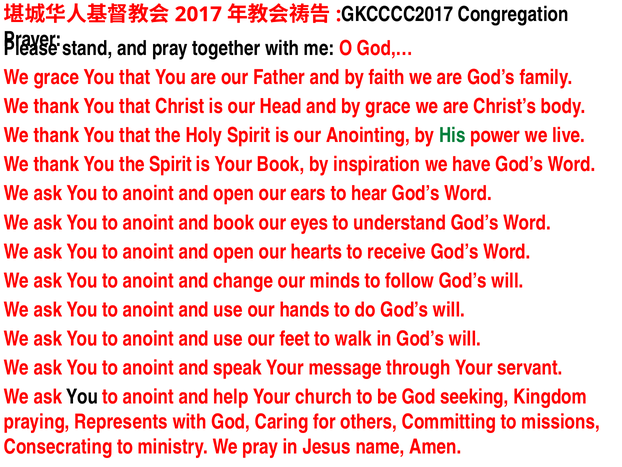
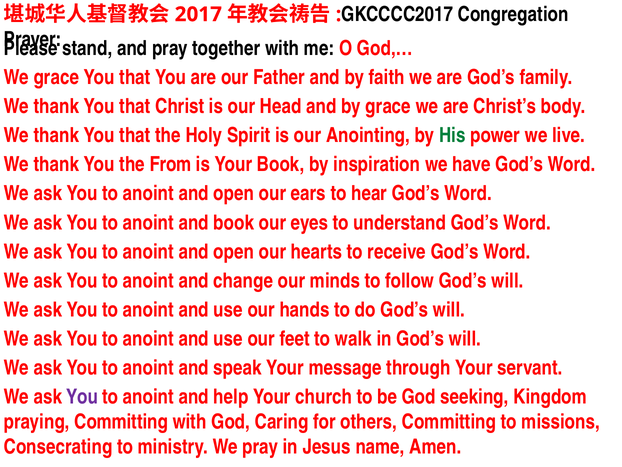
the Spirit: Spirit -> From (171, 164)
You colour: black -> purple (82, 397)
praying Represents: Represents -> Committing (121, 421)
